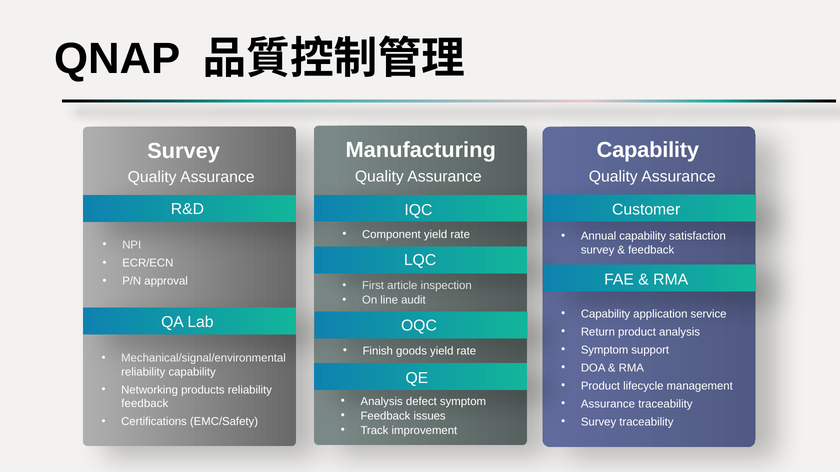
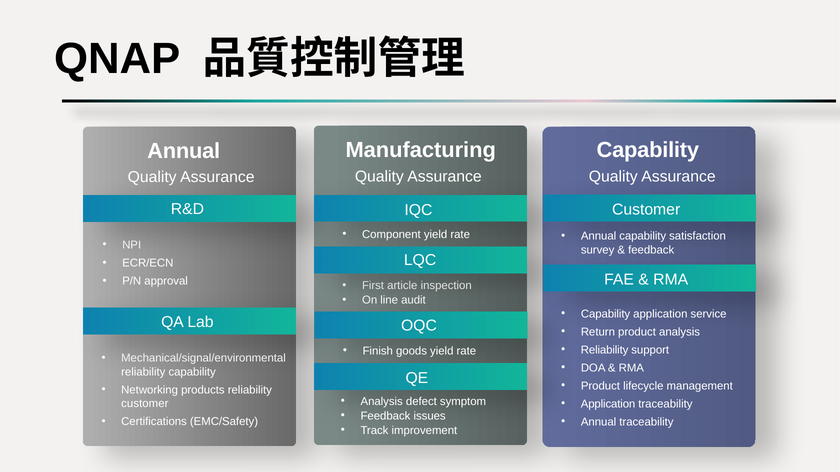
Survey: Survey -> Annual (184, 151)
Symptom: Symptom -> Reliability (605, 350)
Assurance: Assurance -> Application (608, 404)
feedback: feedback -> customer (145, 404)
Survey: Survey -> Annual (599, 422)
